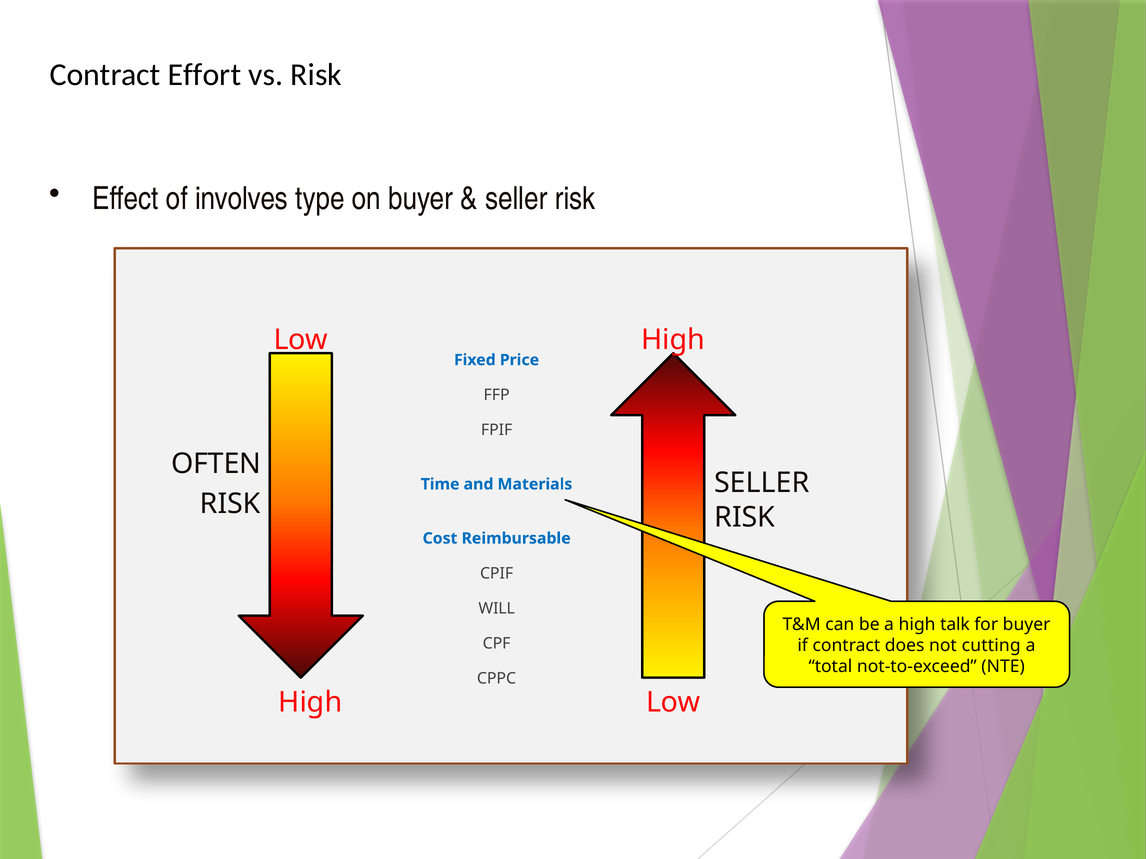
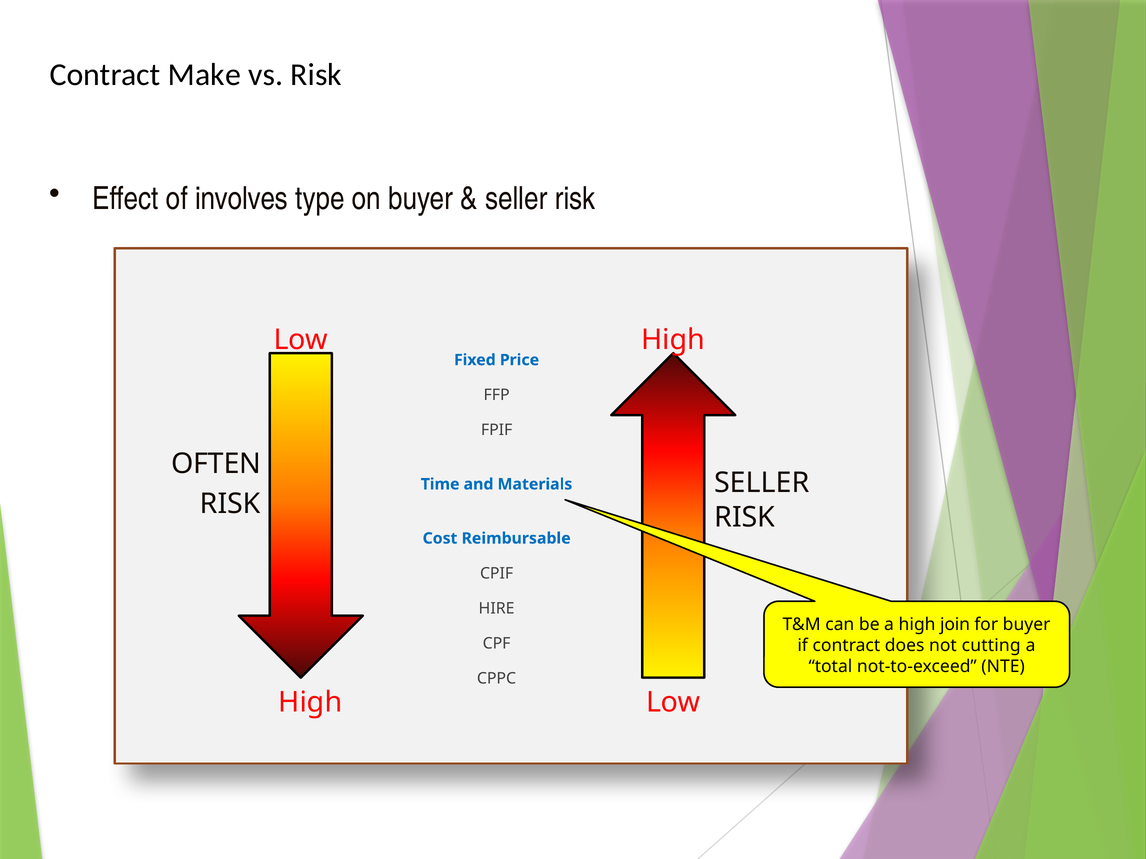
Effort: Effort -> Make (204, 75)
WILL: WILL -> HIRE (497, 609)
talk: talk -> join (955, 625)
